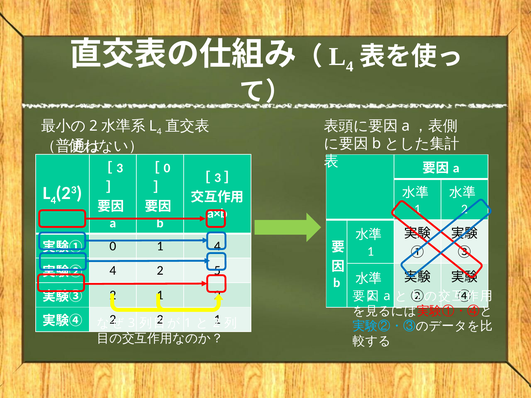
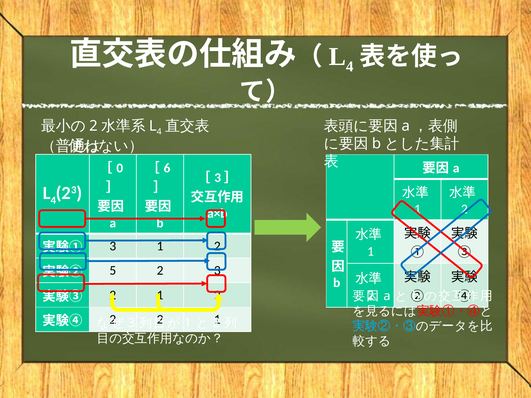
3: 3 -> 0 (120, 168)
0: 0 -> 6 (167, 168)
0: 0 -> 3 (113, 246)
4: 4 -> 2 (217, 246)
4: 4 -> 5 (113, 271)
2 5: 5 -> 3 (217, 271)
